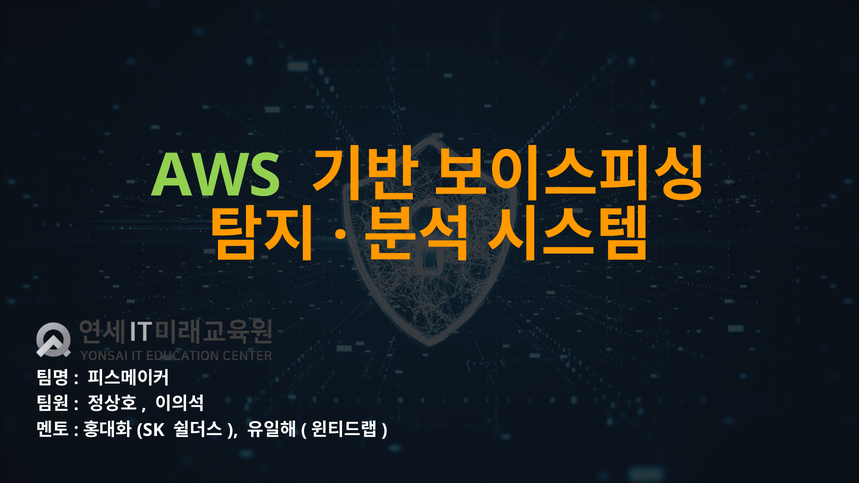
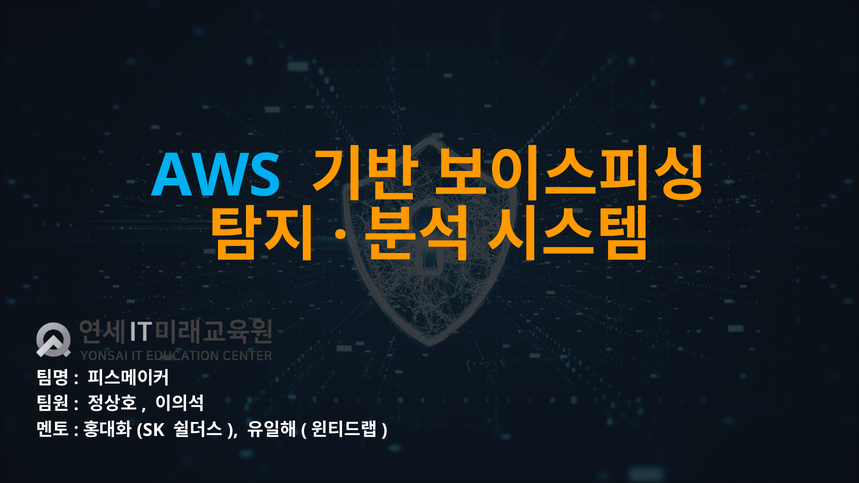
AWS colour: light green -> light blue (216, 176)
